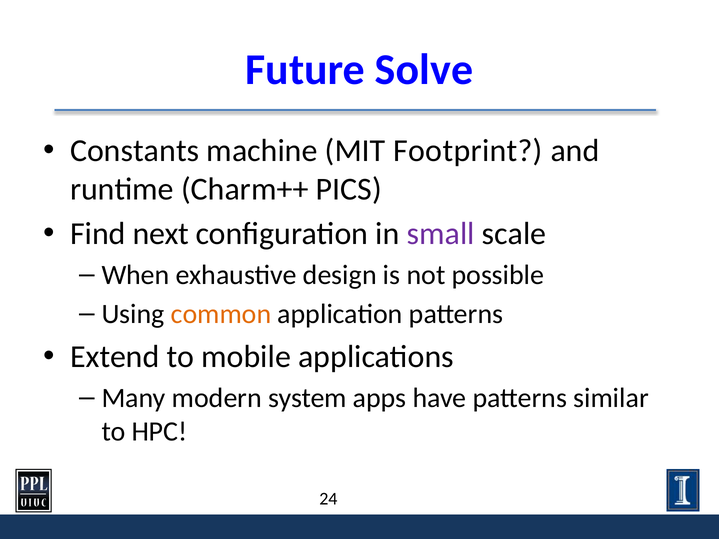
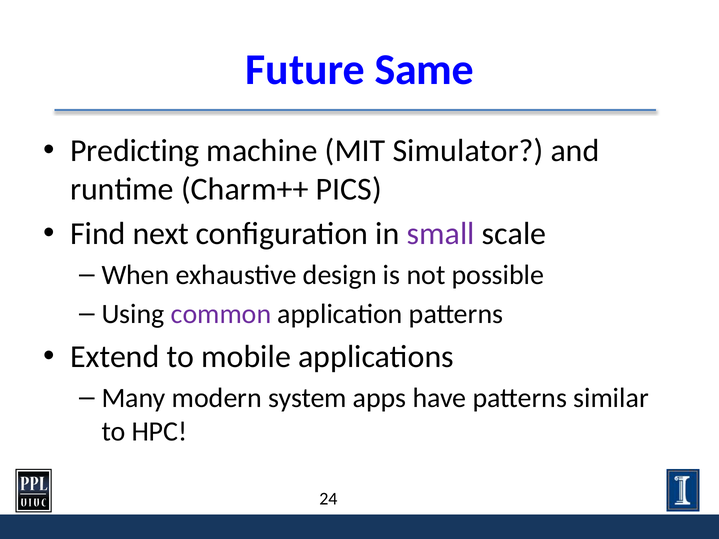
Solve: Solve -> Same (424, 70)
Constants: Constants -> Predicting (135, 151)
Footprint: Footprint -> Simulator (468, 151)
common colour: orange -> purple (221, 314)
